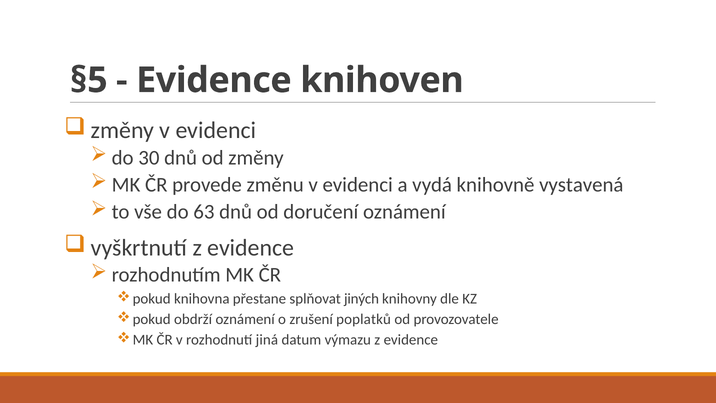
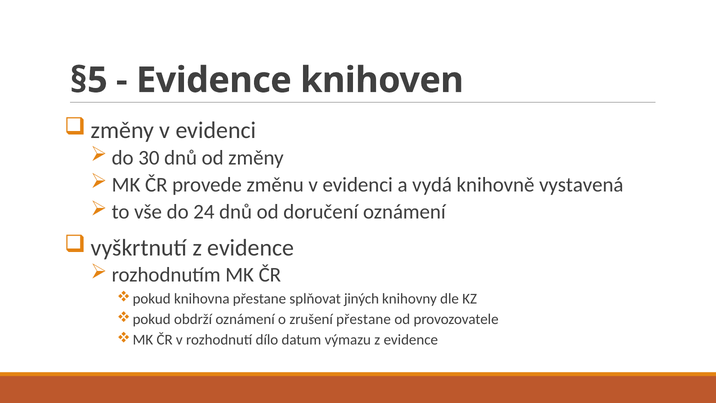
63: 63 -> 24 (204, 212)
zrušení poplatků: poplatků -> přestane (364, 319)
jiná: jiná -> dílo (267, 340)
